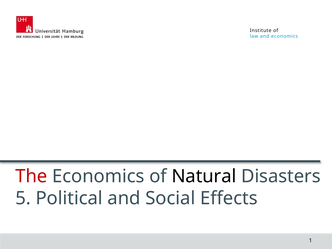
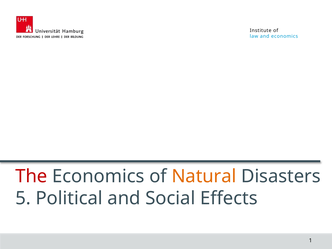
Natural colour: black -> orange (204, 176)
